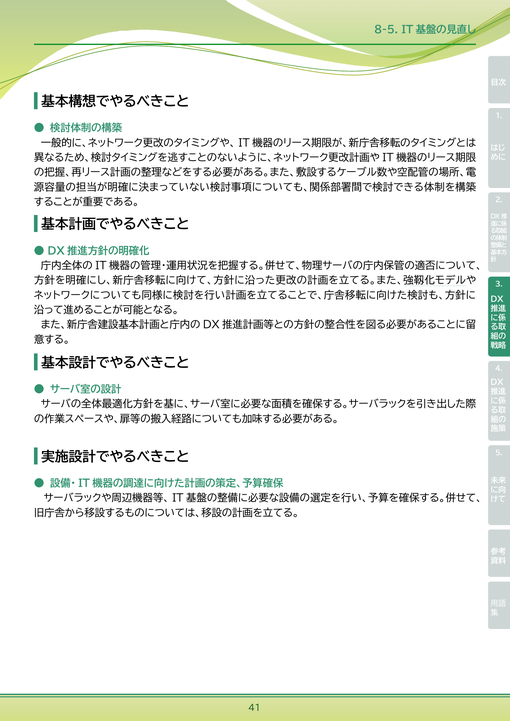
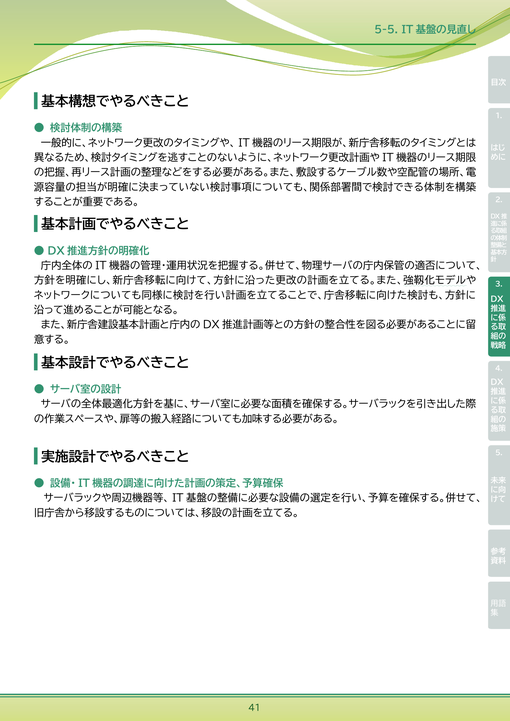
8-5: 8-5 -> 5-5 (386, 30)
